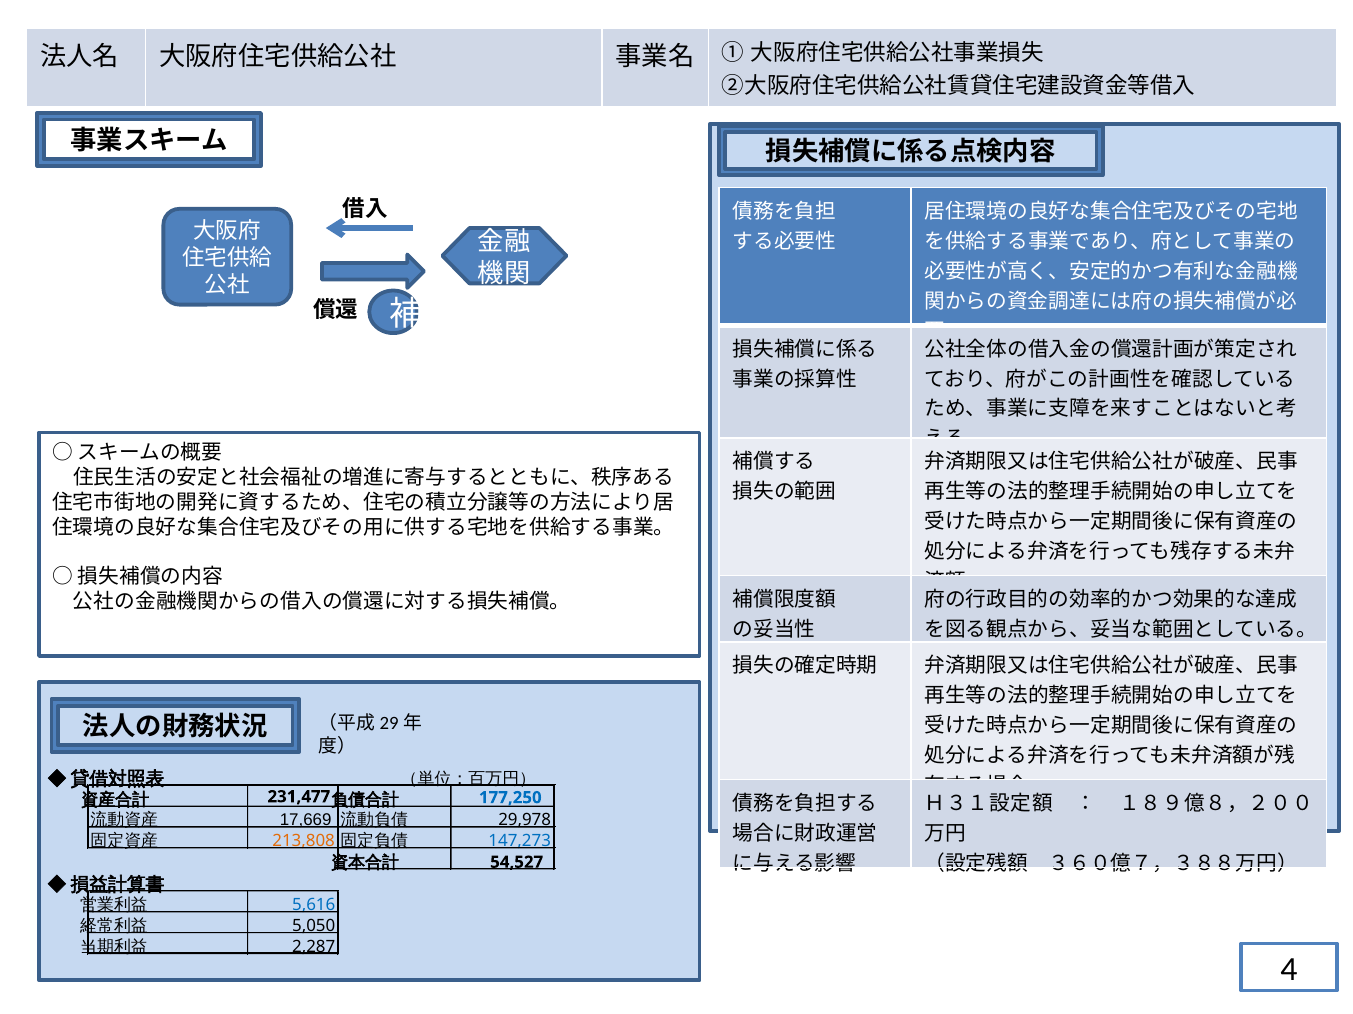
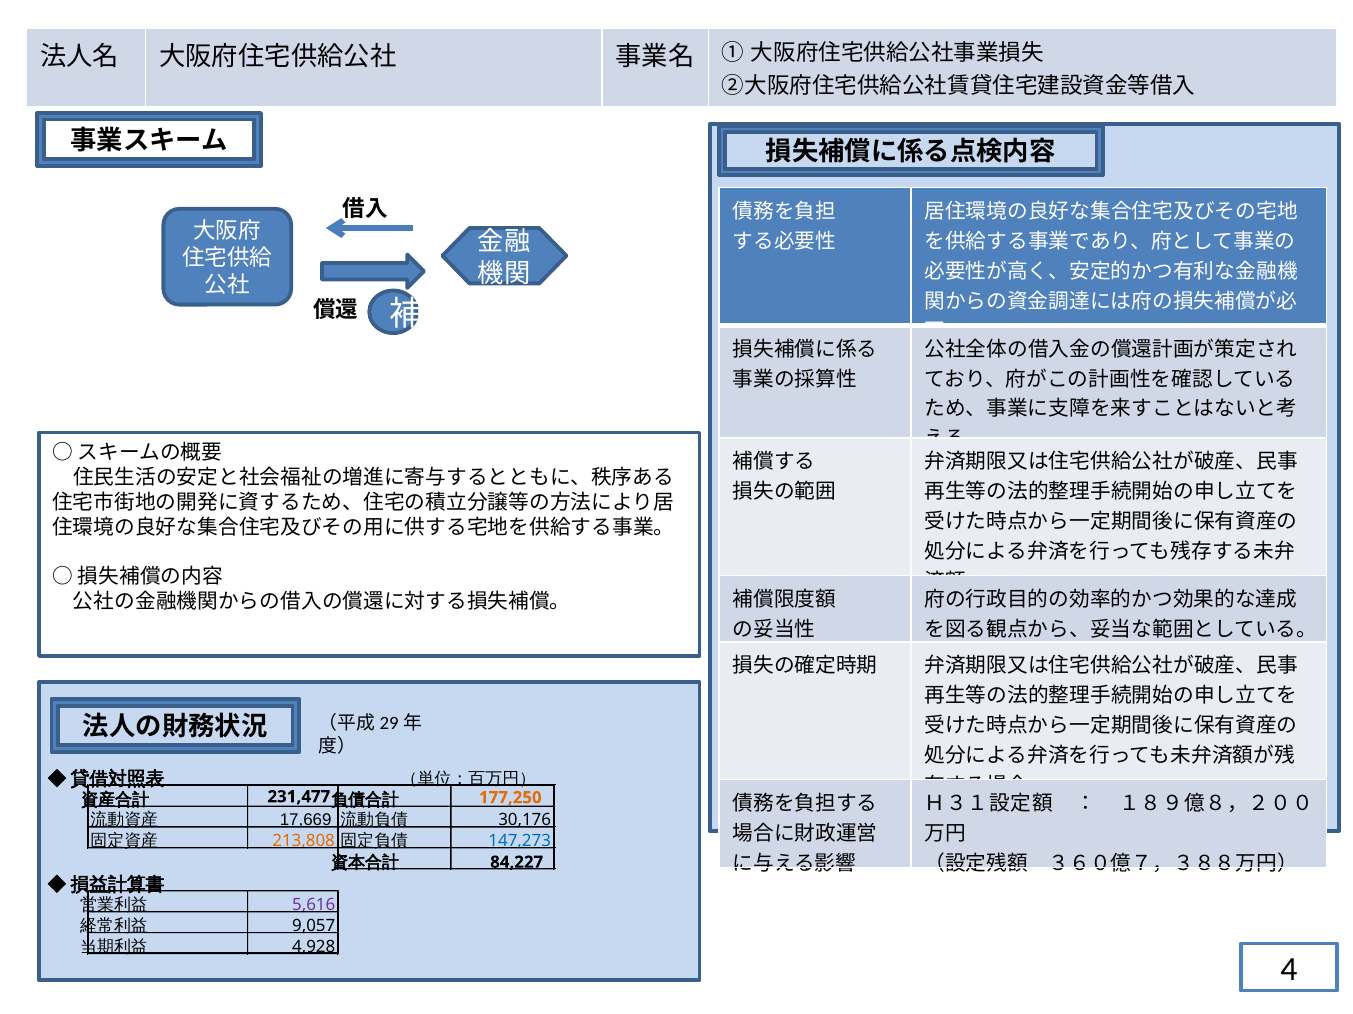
177,250 colour: blue -> orange (510, 798)
29,978: 29,978 -> 30,176 (525, 821)
54,527: 54,527 -> 84,227 (517, 863)
5,616 colour: blue -> purple (314, 906)
5,050: 5,050 -> 9,057 (314, 927)
2,287: 2,287 -> 4,928 (314, 948)
